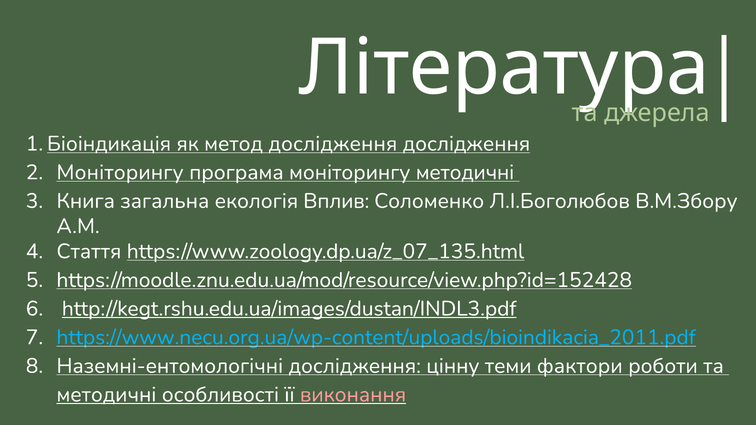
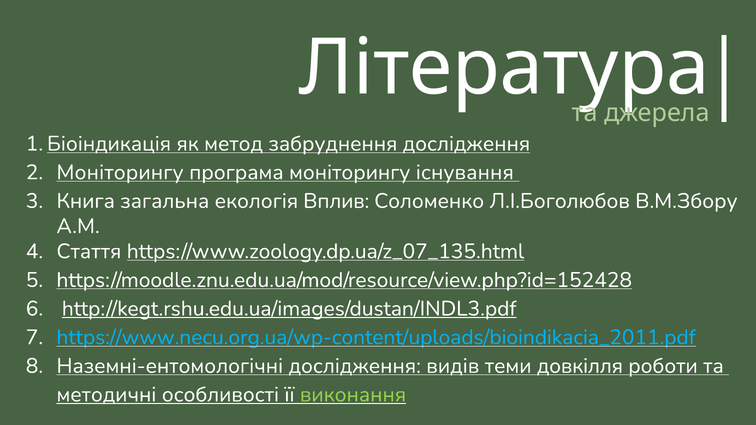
метод дослідження: дослідження -> забруднення (333, 144)
моніторингу методичні: методичні -> існування (465, 172)
цінну: цінну -> видів (453, 366)
фактори: фактори -> довкілля (580, 366)
виконання colour: pink -> light green (353, 395)
